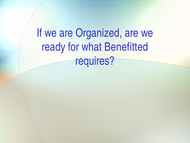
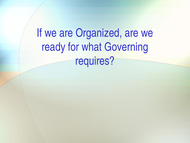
Benefitted: Benefitted -> Governing (126, 47)
